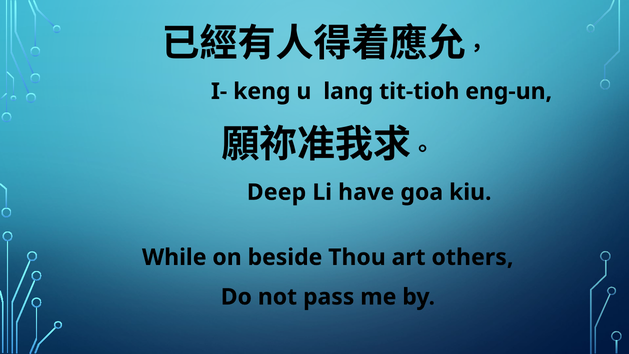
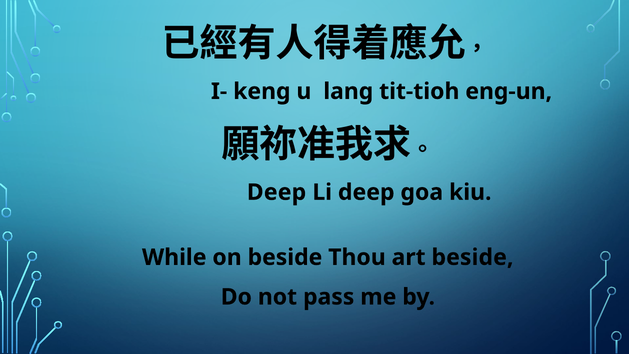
Li have: have -> deep (366, 192)
art others: others -> beside (473, 257)
